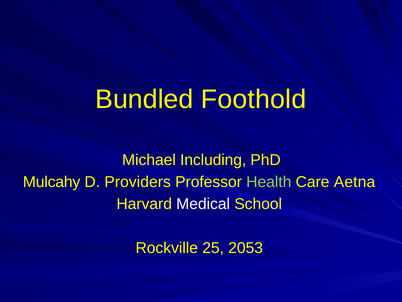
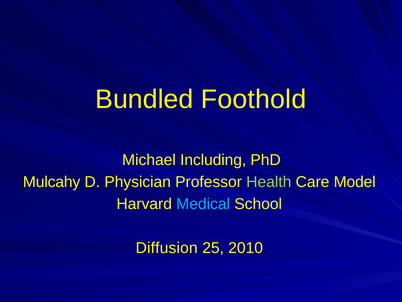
Providers: Providers -> Physician (138, 182)
Aetna: Aetna -> Model (355, 182)
Medical colour: white -> light blue (203, 204)
Rockville: Rockville -> Diffusion (167, 247)
2053: 2053 -> 2010 (246, 247)
